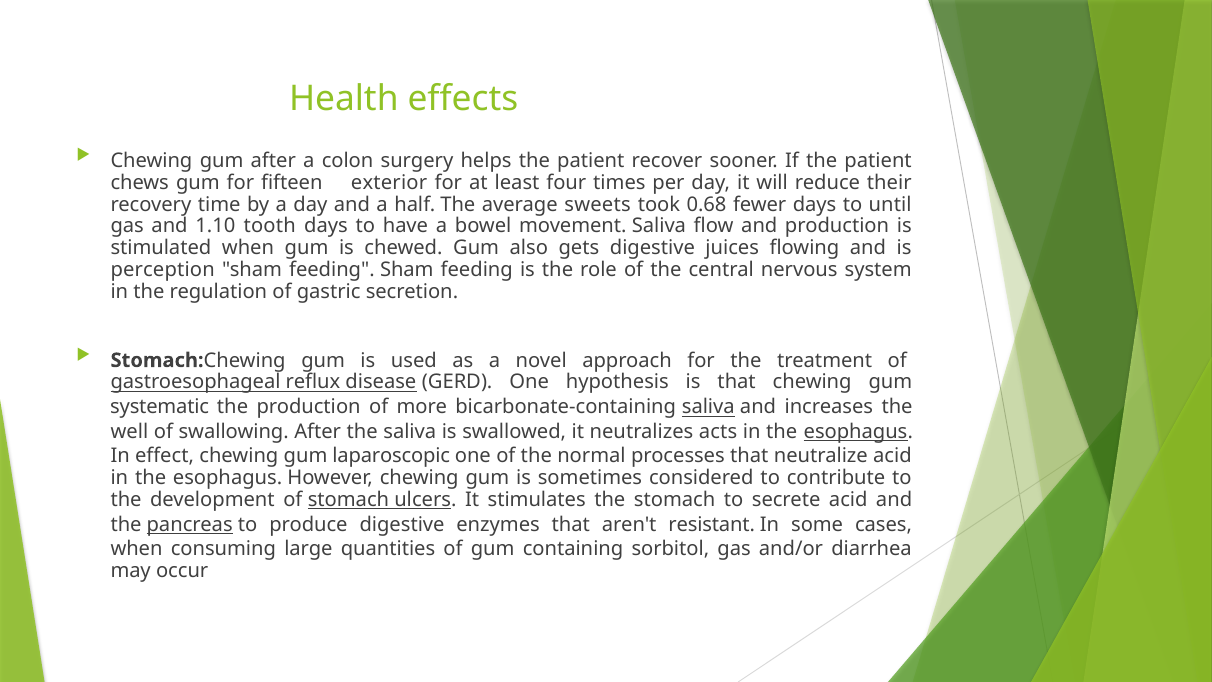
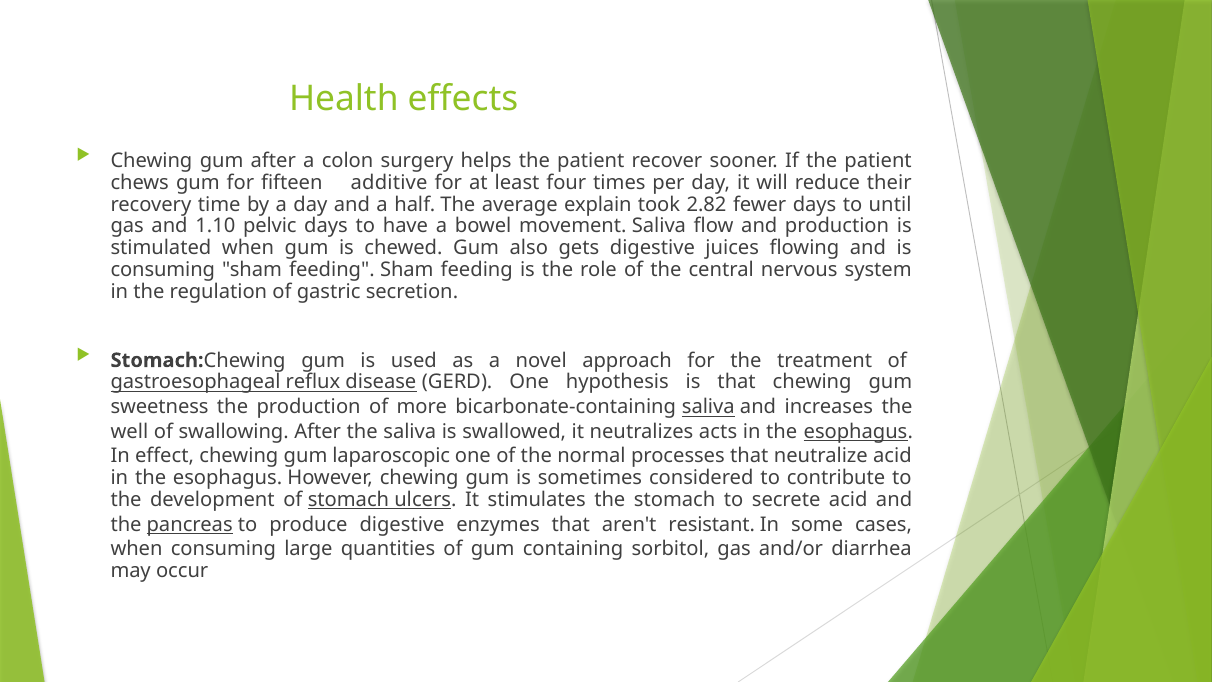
exterior: exterior -> additive (389, 183)
sweets: sweets -> explain (598, 204)
0.68: 0.68 -> 2.82 (707, 204)
tooth: tooth -> pelvic (270, 226)
perception: perception -> consuming (163, 270)
systematic: systematic -> sweetness (160, 407)
